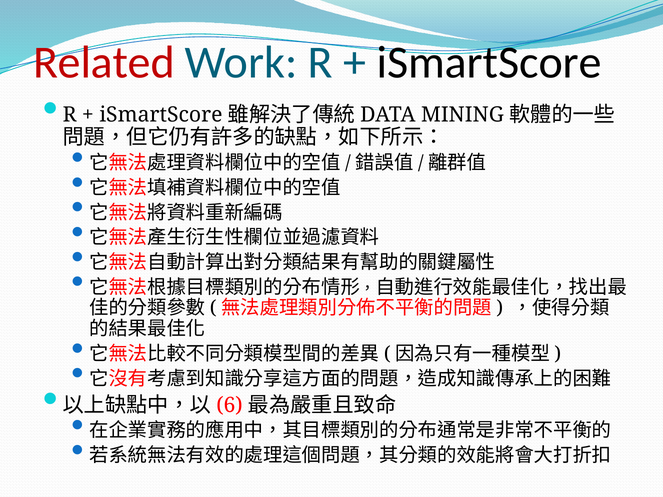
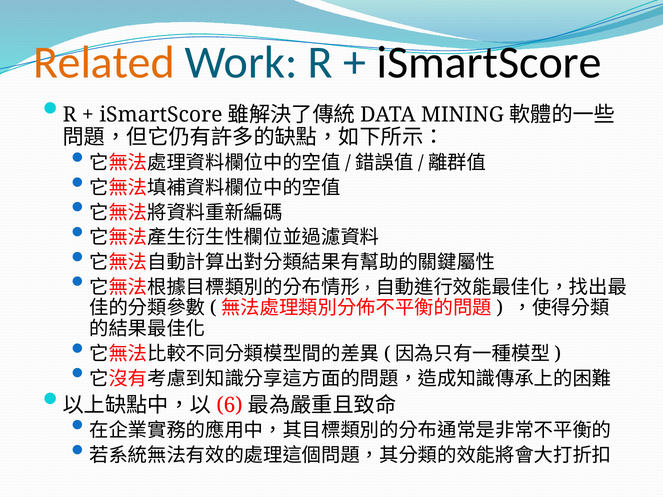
Related colour: red -> orange (104, 62)
